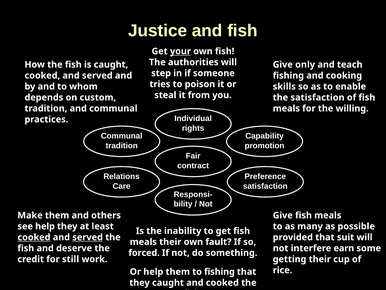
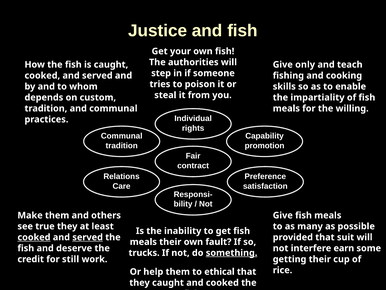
your underline: present -> none (180, 51)
the satisfaction: satisfaction -> impartiality (317, 97)
see help: help -> true (45, 226)
forced: forced -> trucks (144, 252)
something underline: none -> present (232, 252)
to fishing: fishing -> ethical (219, 271)
